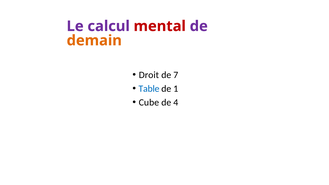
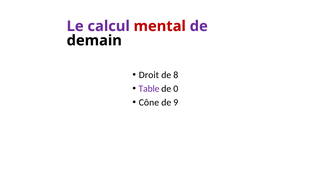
demain colour: orange -> black (94, 41)
7: 7 -> 8 (176, 75)
Table colour: blue -> purple (149, 89)
1: 1 -> 0 (176, 89)
Cube: Cube -> Cône (149, 102)
4: 4 -> 9 (176, 102)
